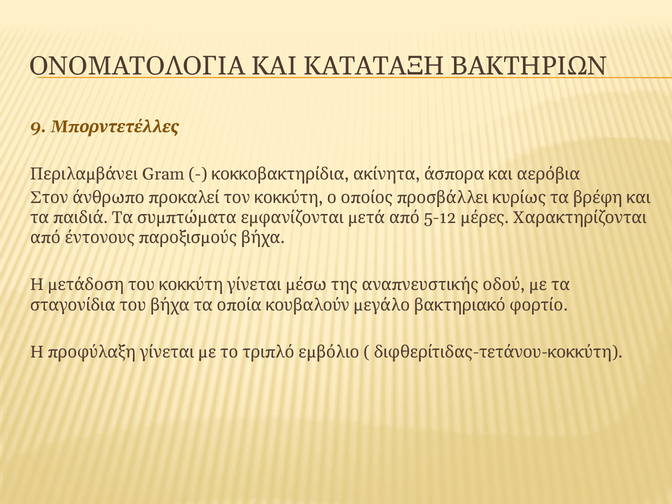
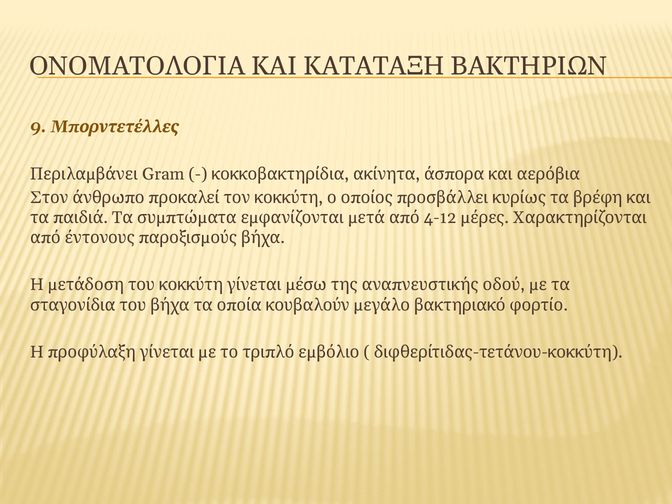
5-12: 5-12 -> 4-12 (440, 218)
